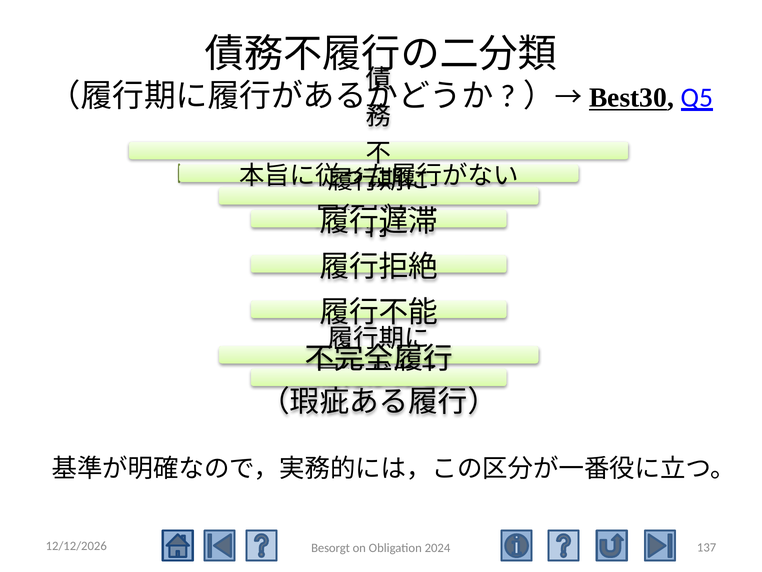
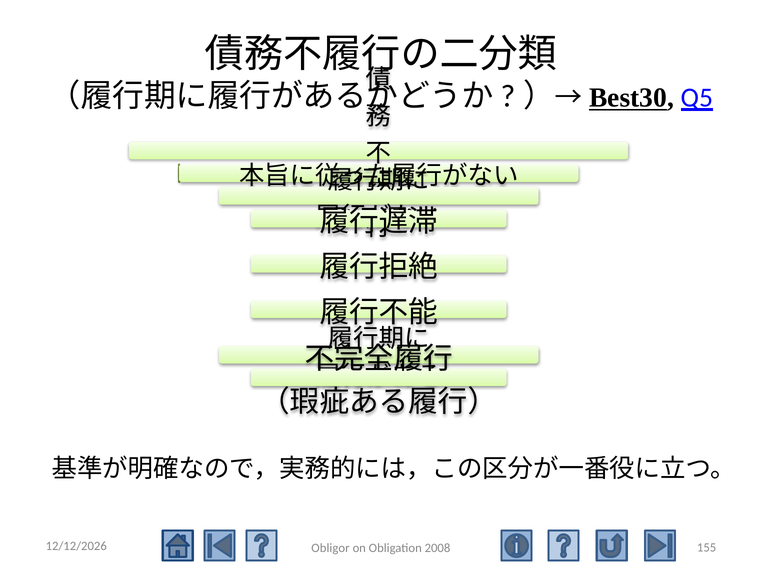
137: 137 -> 155 (707, 547)
Besorgt: Besorgt -> Obligor (330, 548)
2024: 2024 -> 2008 (437, 548)
